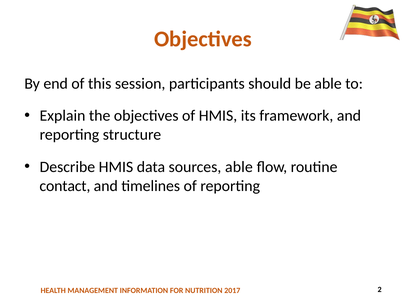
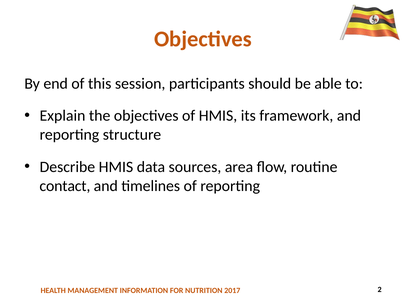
sources able: able -> area (239, 167)
